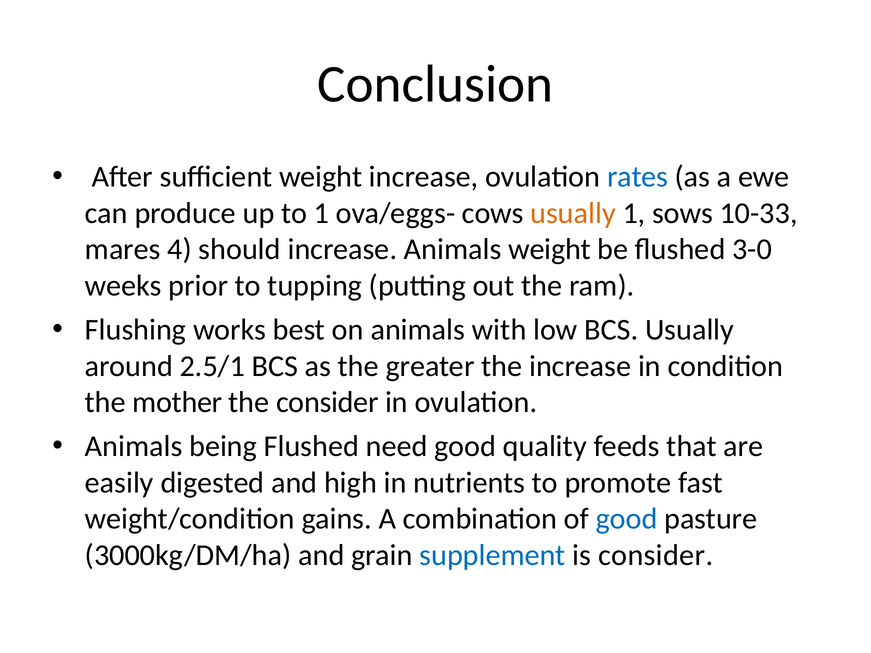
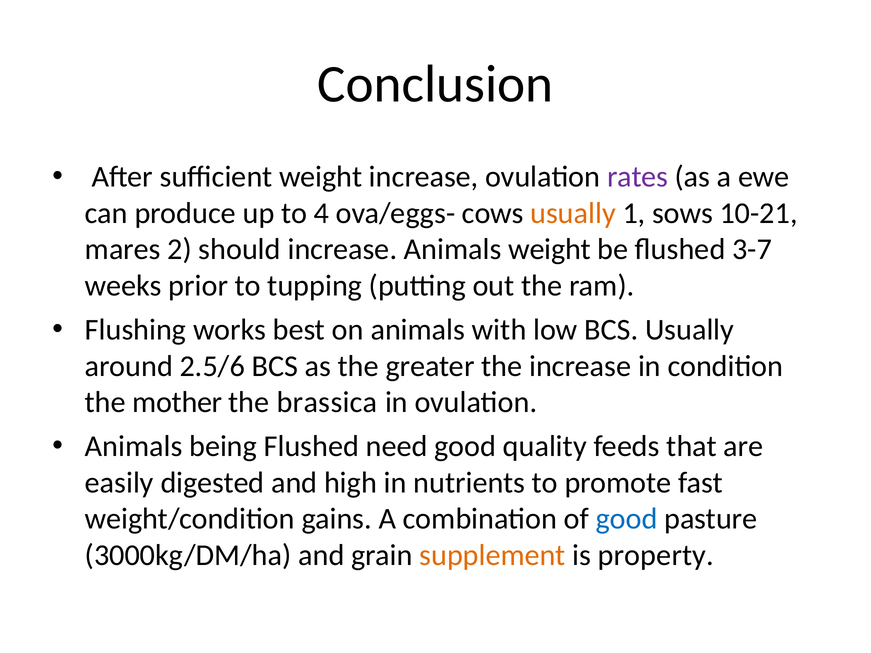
rates colour: blue -> purple (638, 177)
to 1: 1 -> 4 (321, 213)
10-33: 10-33 -> 10-21 (759, 213)
4: 4 -> 2 (179, 250)
3-0: 3-0 -> 3-7 (752, 250)
2.5/1: 2.5/1 -> 2.5/6 (212, 366)
the consider: consider -> brassica (327, 402)
supplement colour: blue -> orange (492, 555)
is consider: consider -> property (656, 555)
